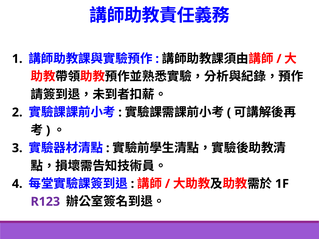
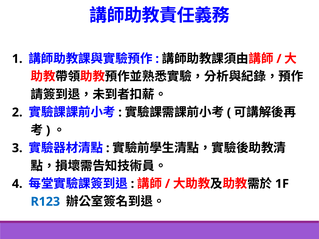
R123 colour: purple -> blue (45, 202)
